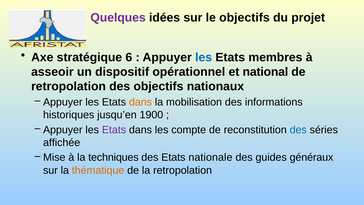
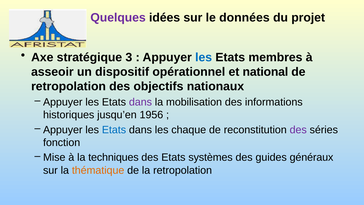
le objectifs: objectifs -> données (244, 18)
6: 6 -> 3 (129, 57)
dans colour: orange -> purple (140, 102)
1900: 1900 -> 1956 (151, 115)
Etats colour: purple -> blue (114, 130)
compte: compte -> chaque (189, 130)
des colour: blue -> purple (298, 130)
affichée: affichée -> fonction (62, 142)
nationale: nationale -> systèmes (211, 157)
